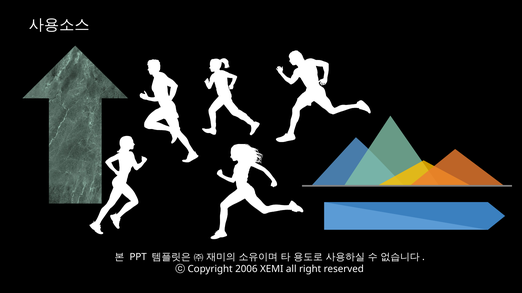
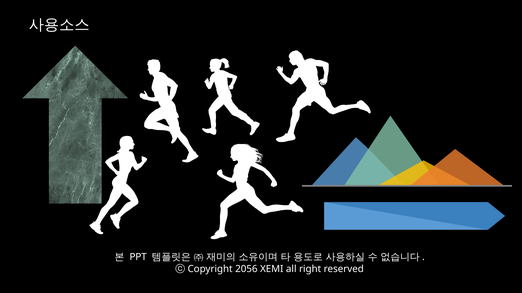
2006: 2006 -> 2056 (246, 269)
